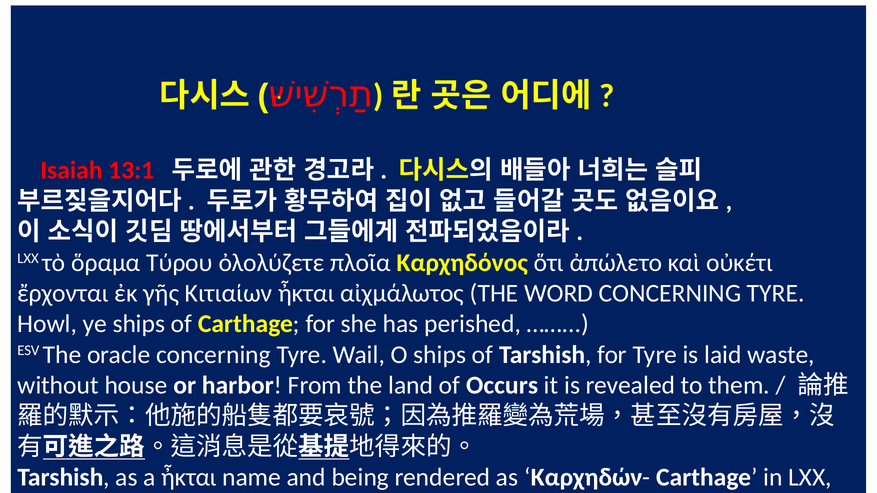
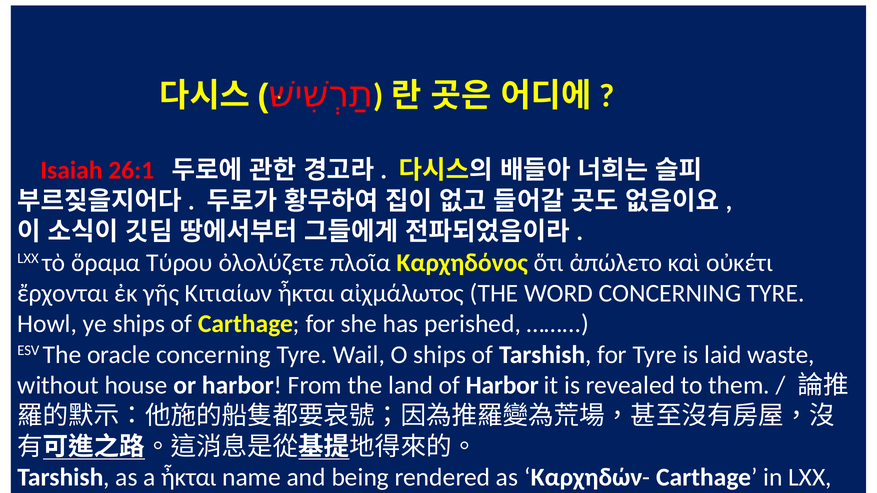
13:1: 13:1 -> 26:1 (131, 171)
of Occurs: Occurs -> Harbor (502, 386)
